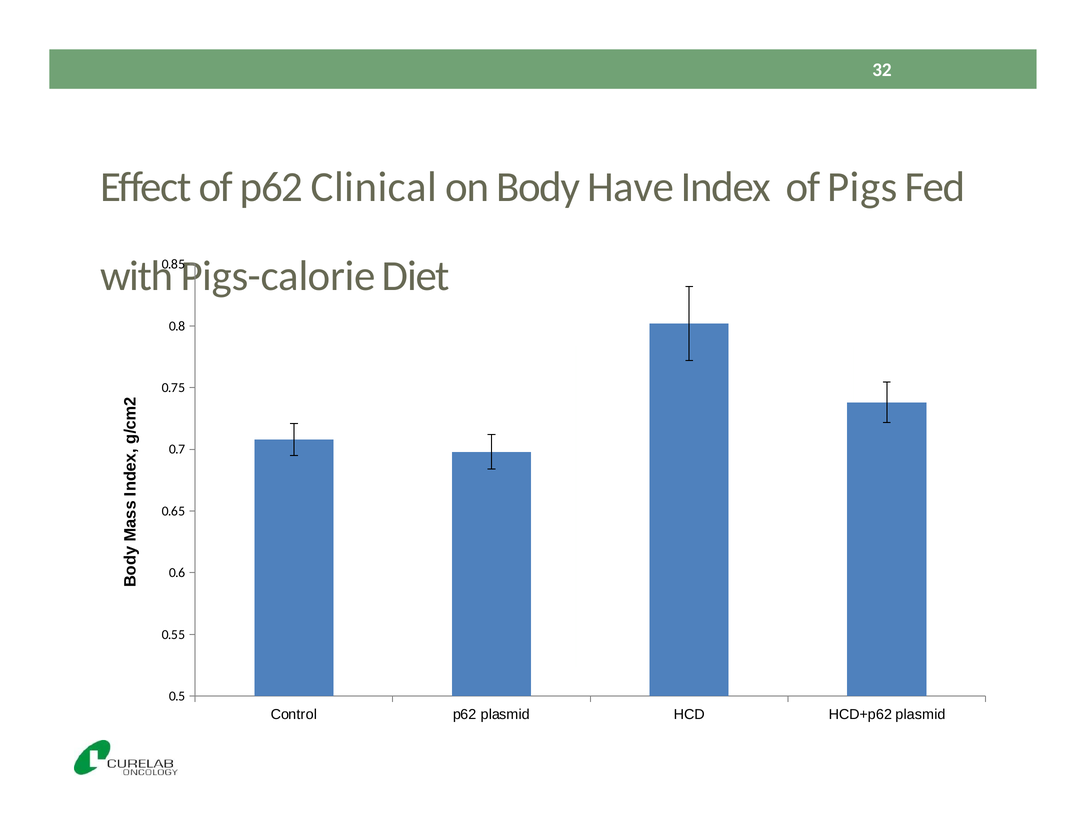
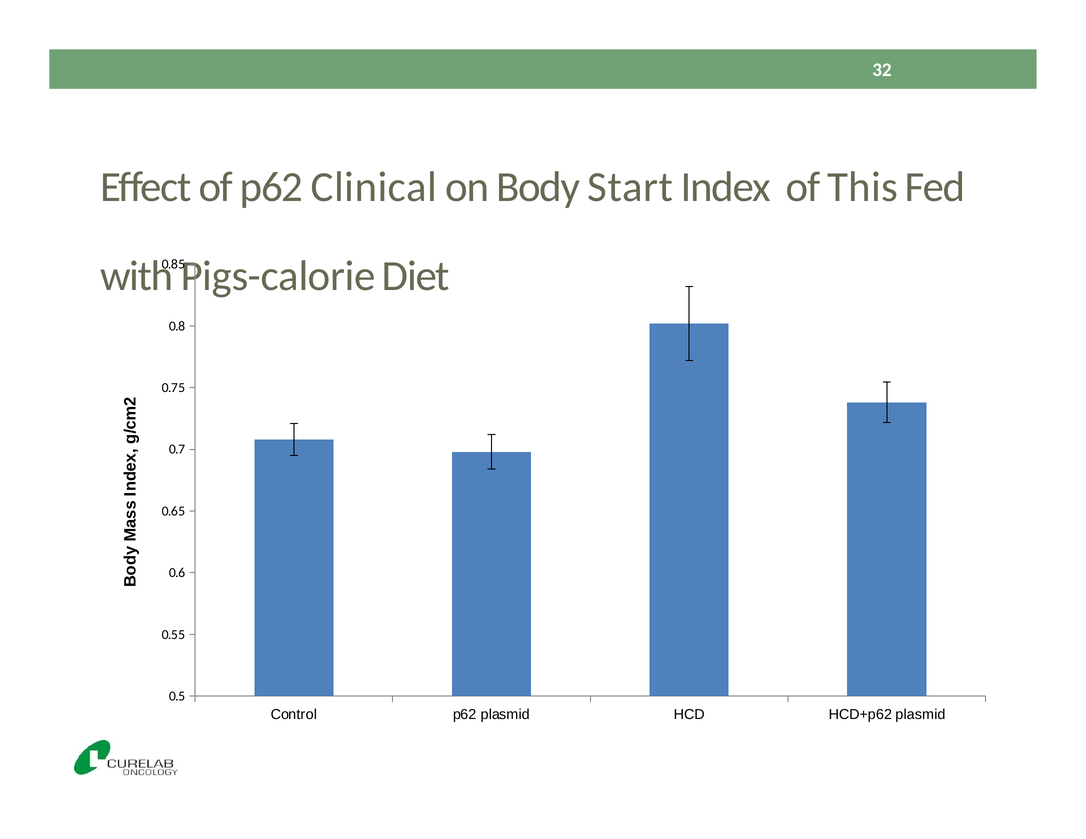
Have: Have -> Start (630, 187)
Pigs: Pigs -> This (863, 187)
